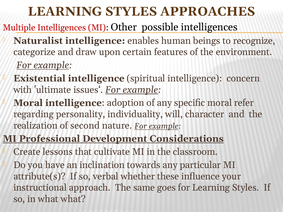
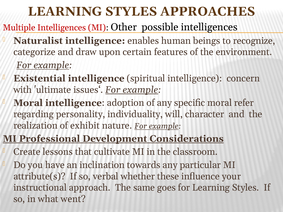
second: second -> exhibit (85, 126)
what what: what -> went (73, 199)
